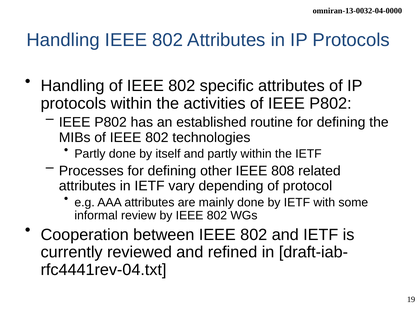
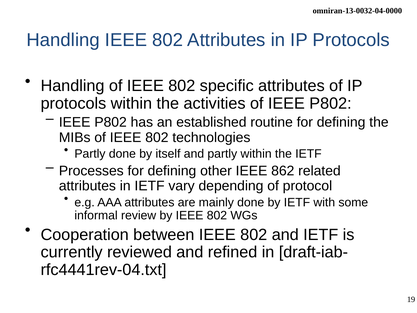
808: 808 -> 862 (283, 171)
